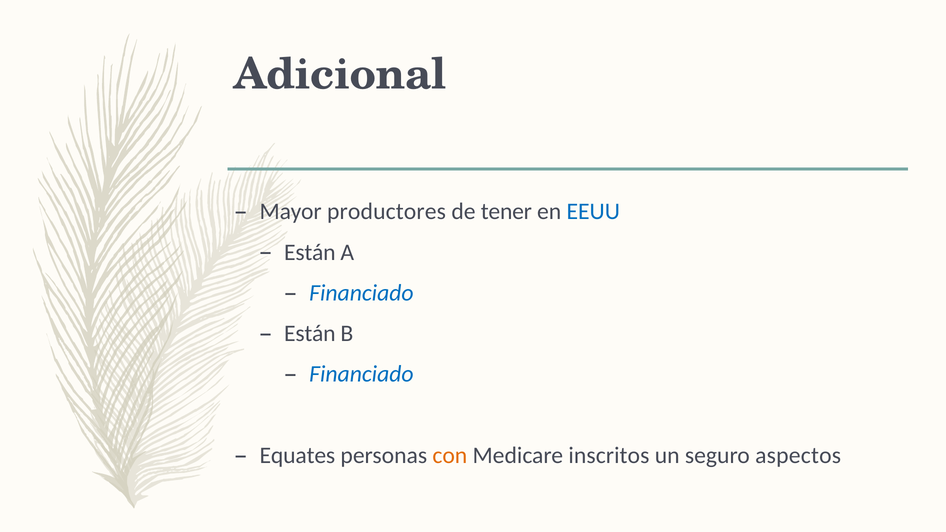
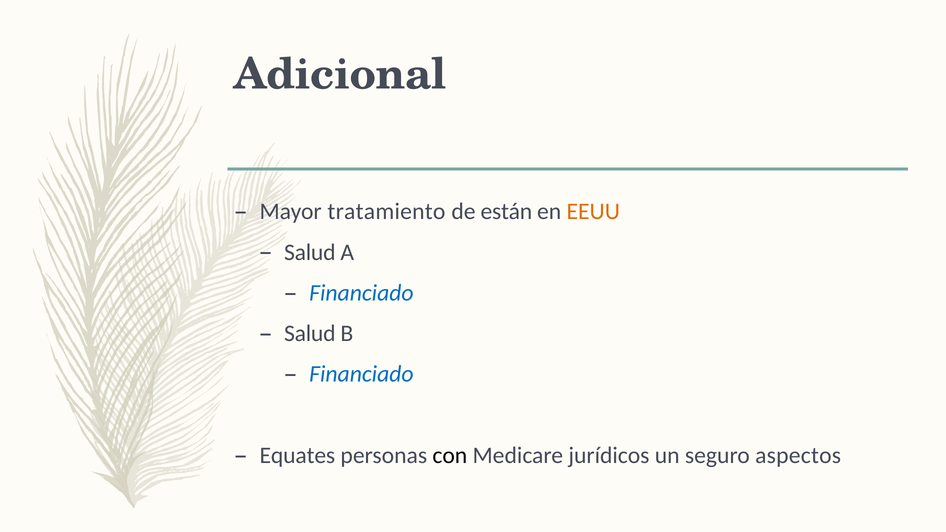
productores: productores -> tratamiento (386, 212)
tener: tener -> están (506, 212)
EEUU colour: blue -> orange (593, 212)
Están: Están -> Salud (310, 252)
Están: Están -> Salud (310, 334)
con colour: orange -> black (450, 456)
inscritos: inscritos -> jurídicos (609, 456)
